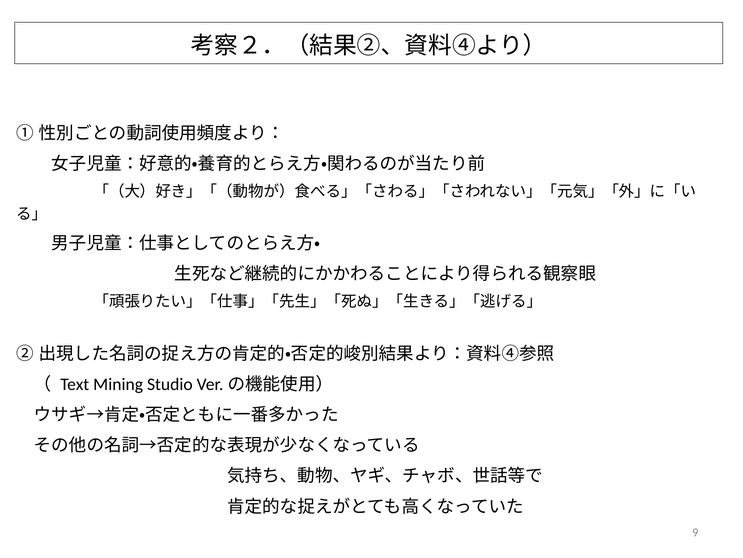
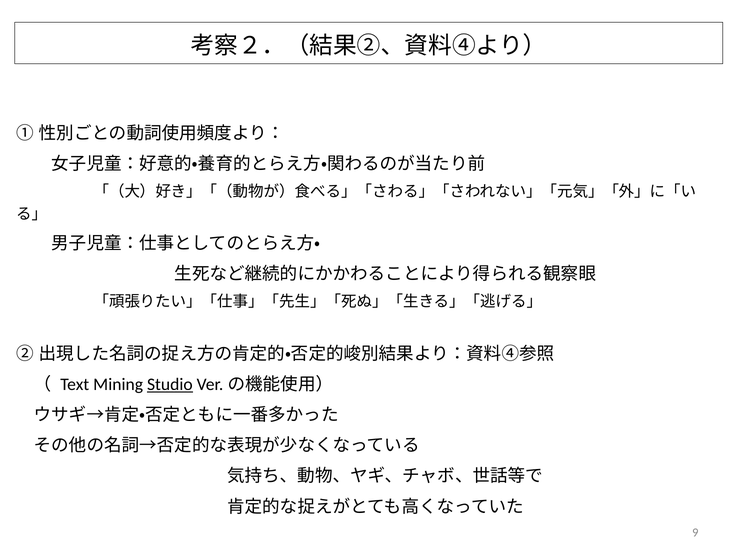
Studio underline: none -> present (170, 384)
